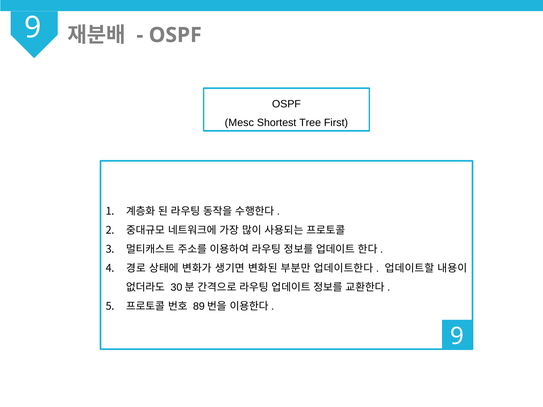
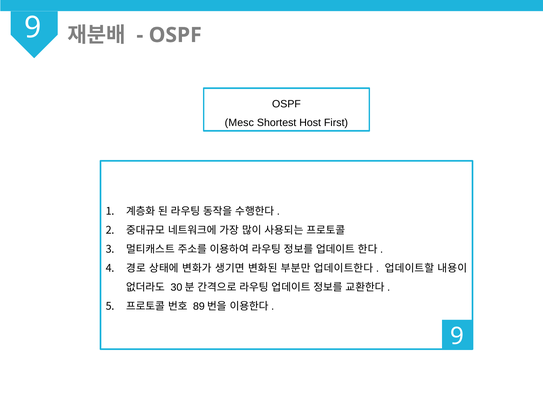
Tree: Tree -> Host (310, 123)
